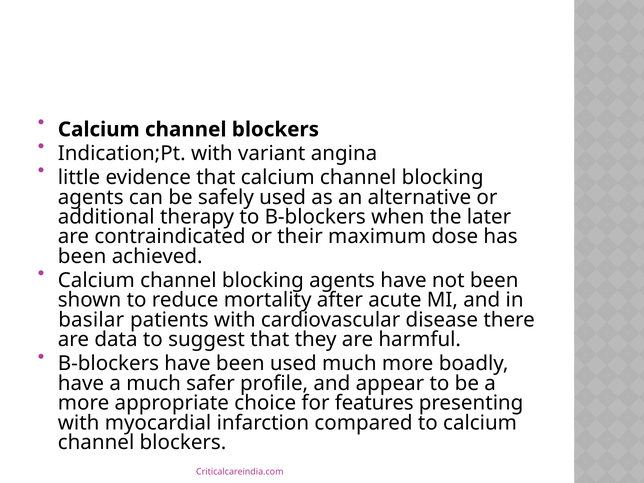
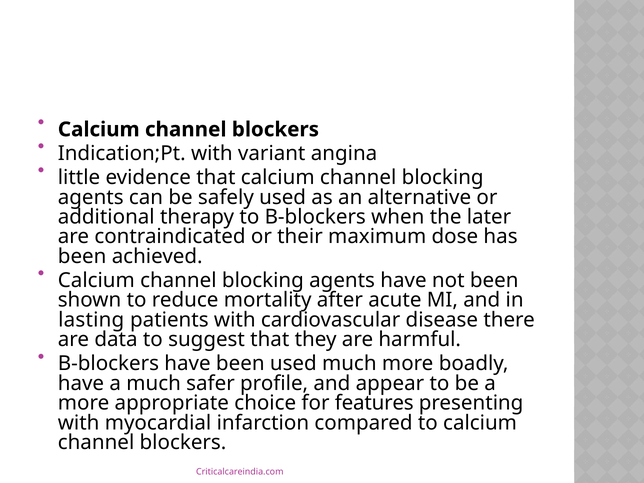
basilar: basilar -> lasting (91, 320)
